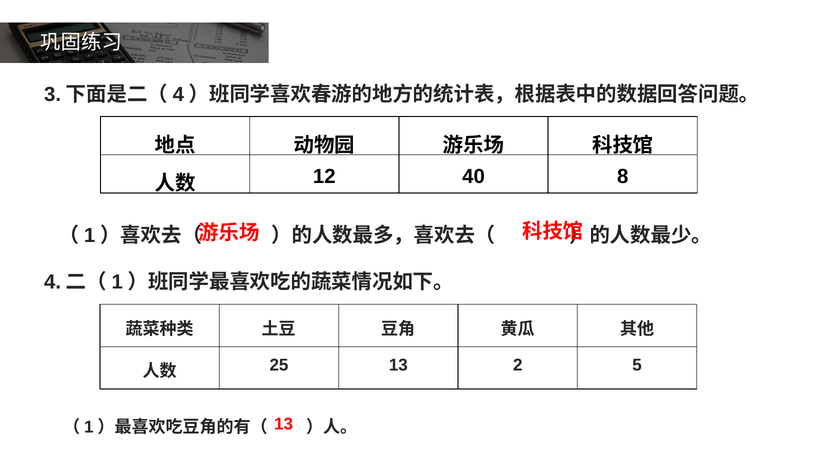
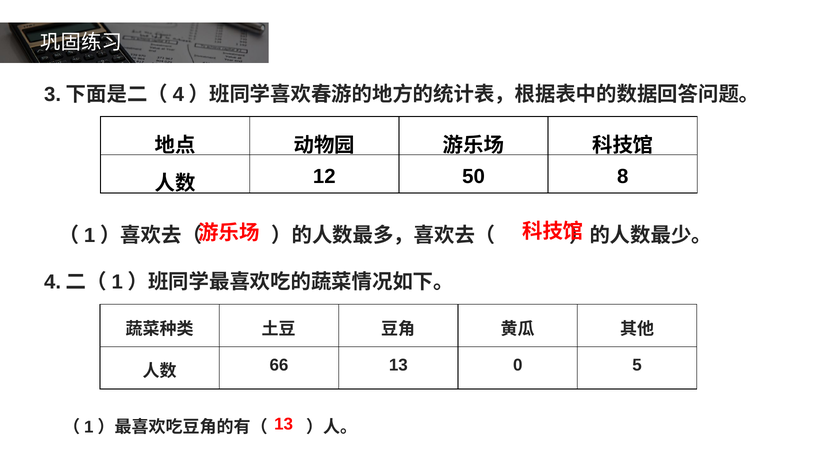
40: 40 -> 50 (474, 176)
25: 25 -> 66 (279, 365)
2: 2 -> 0 (518, 365)
